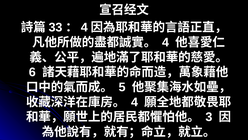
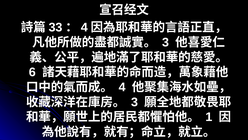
4: 4 -> 3 (166, 42)
5: 5 -> 4 (122, 87)
4: 4 -> 3 (135, 102)
3: 3 -> 1 (209, 117)
